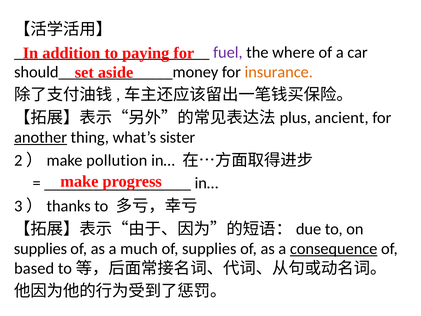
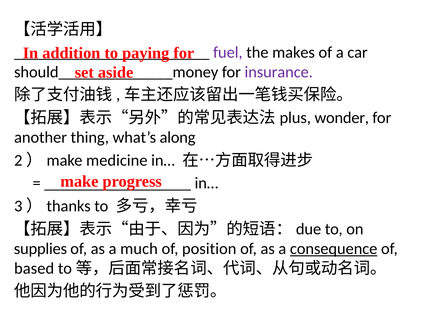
where: where -> makes (294, 52)
insurance colour: orange -> purple (279, 72)
ancient: ancient -> wonder (342, 118)
another underline: present -> none (41, 137)
sister: sister -> along (178, 137)
pollution: pollution -> medicine (117, 160)
of supplies: supplies -> position (209, 248)
